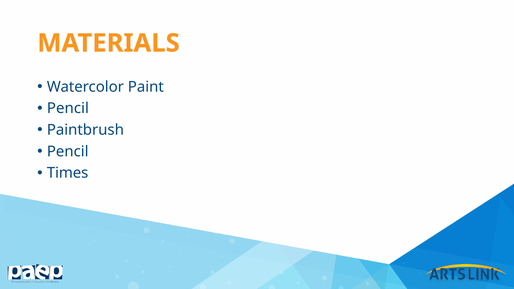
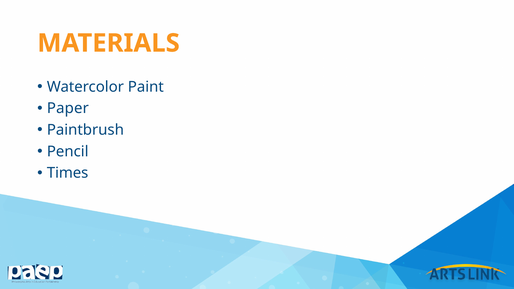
Pencil: Pencil -> Paper (68, 108)
